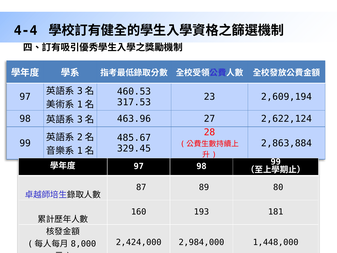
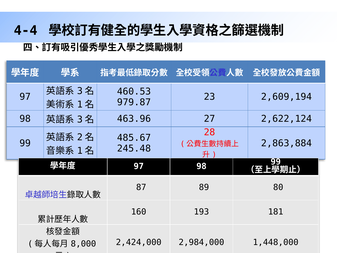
317.53: 317.53 -> 979.87 (134, 102)
329.45: 329.45 -> 245.48 (134, 148)
